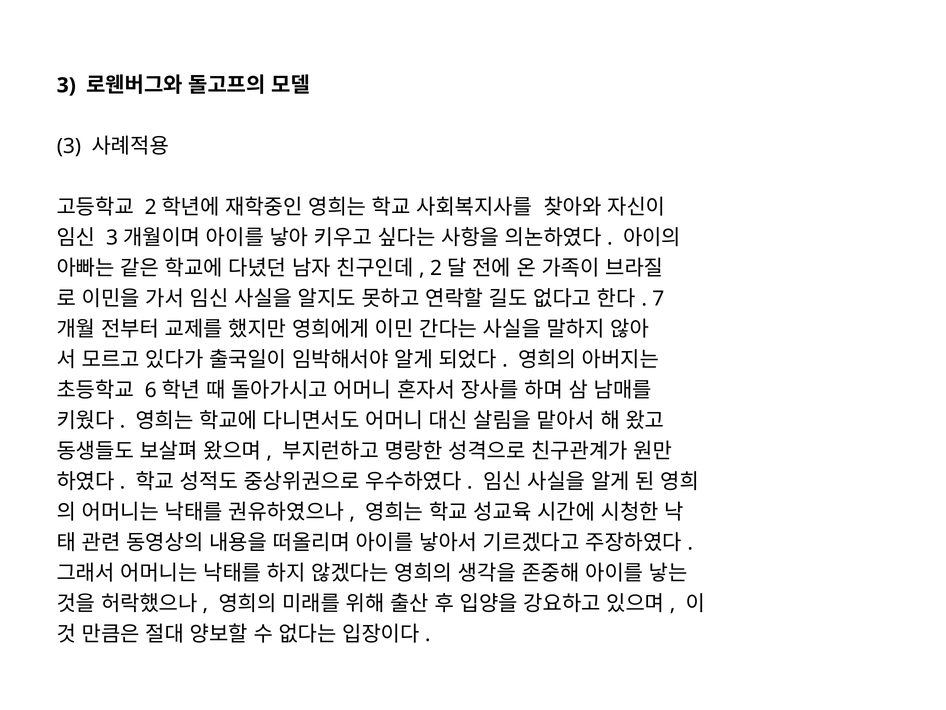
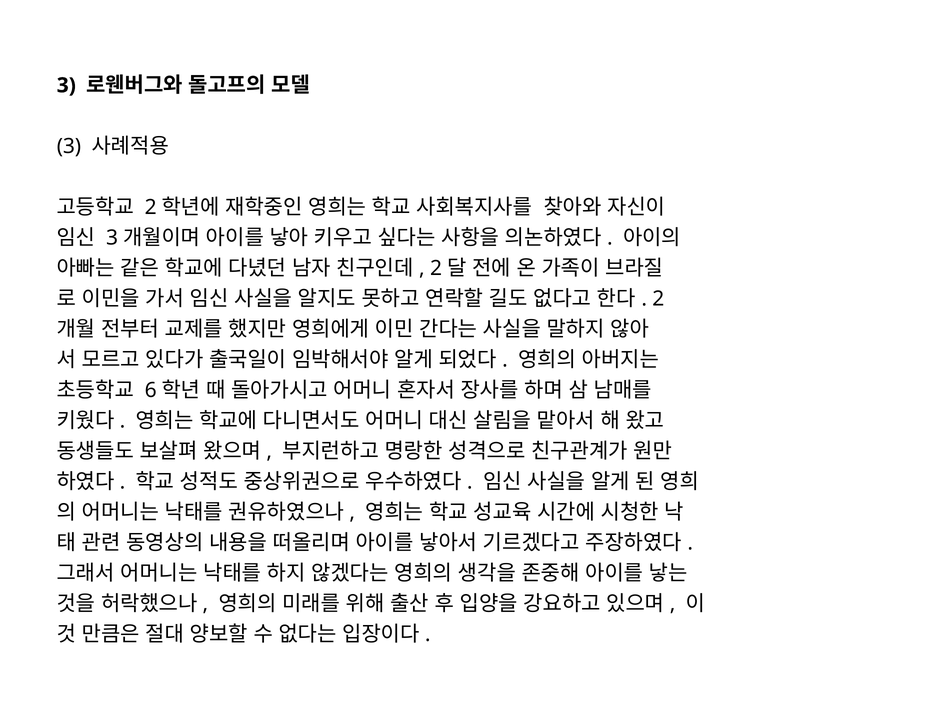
7: 7 -> 2 (658, 299)
